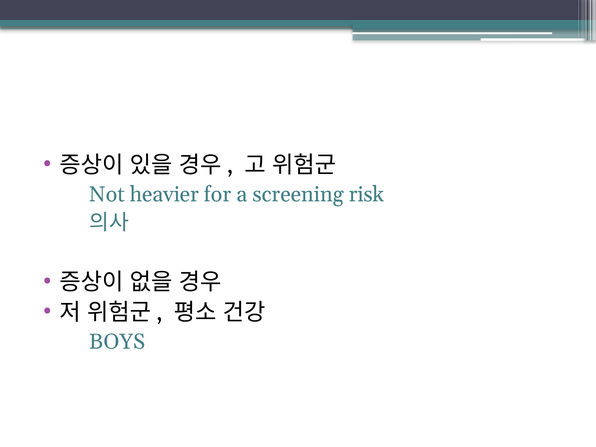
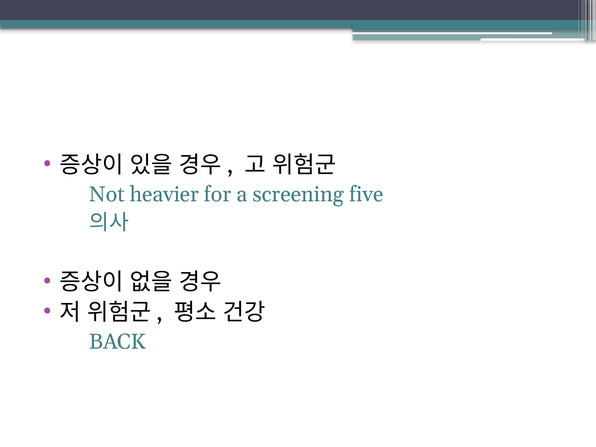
risk: risk -> five (366, 194)
BOYS: BOYS -> BACK (118, 342)
